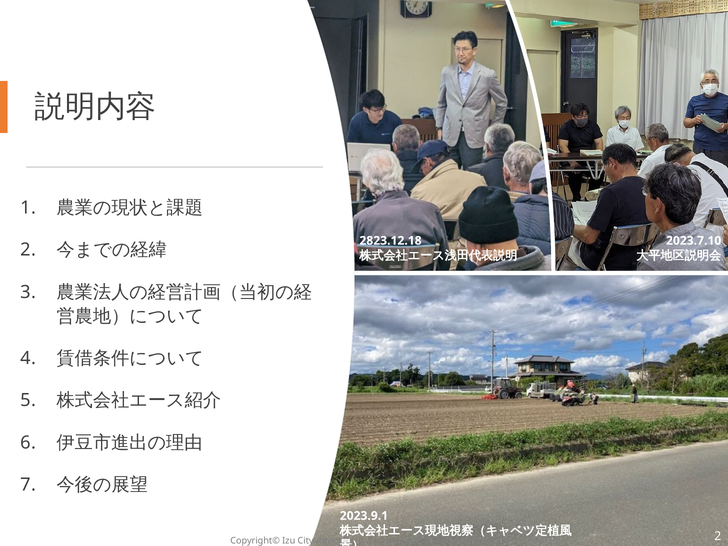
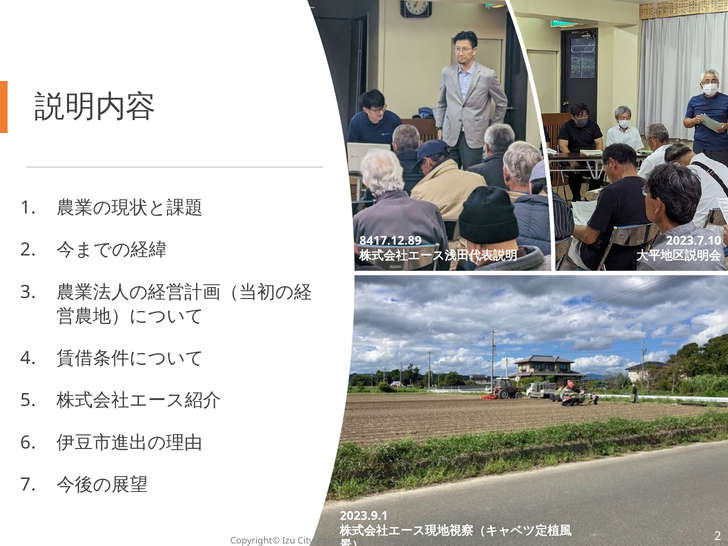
2823.12.18: 2823.12.18 -> 8417.12.89 (391, 241)
